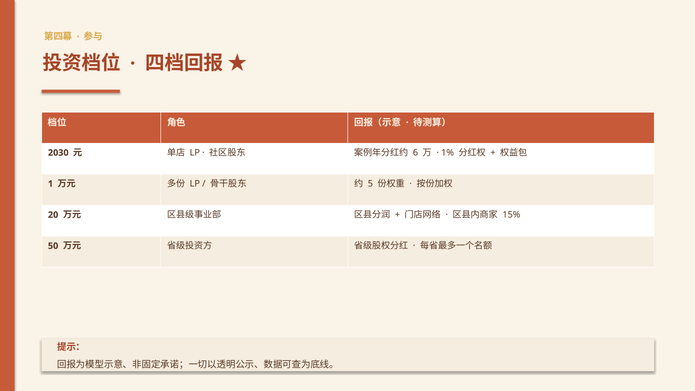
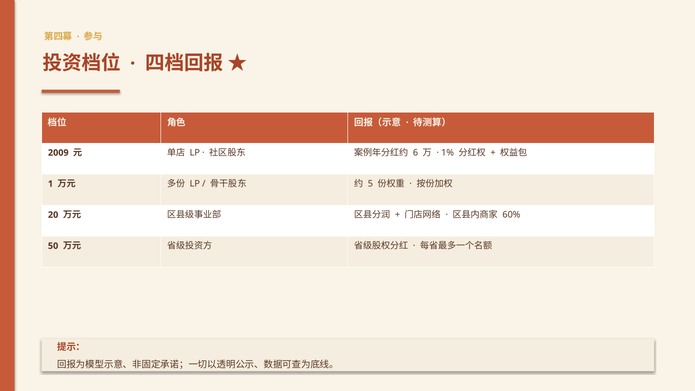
2030: 2030 -> 2009 (58, 153)
15%: 15% -> 60% (511, 215)
